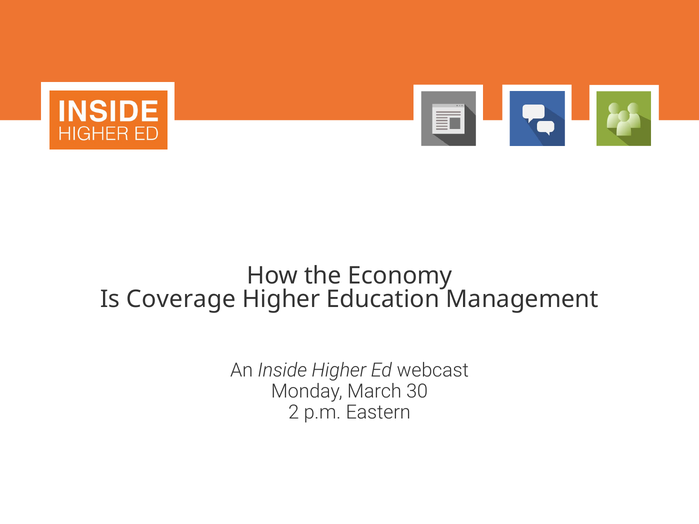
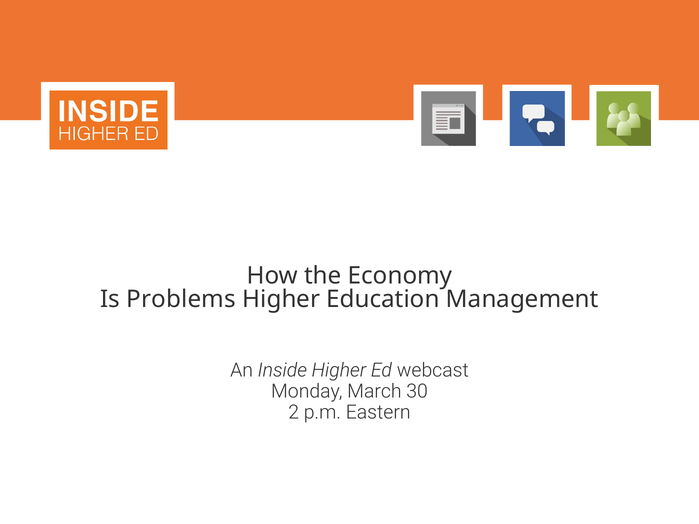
Coverage: Coverage -> Problems (181, 299)
